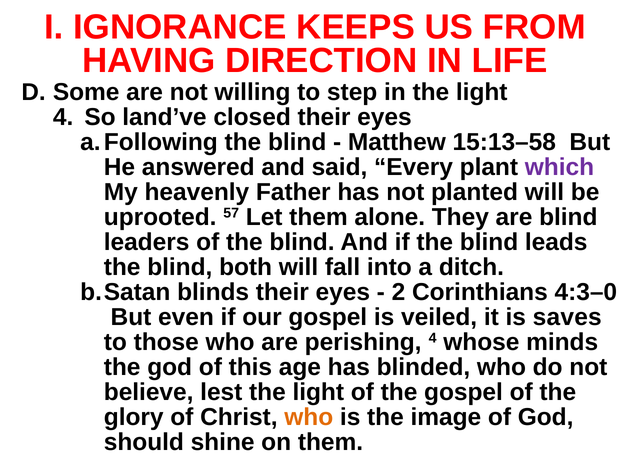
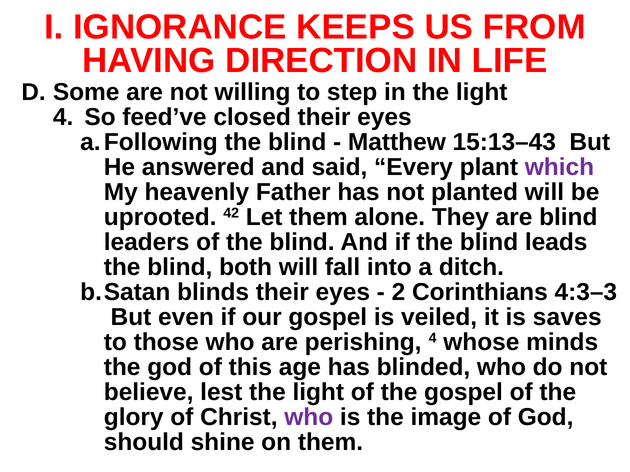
land’ve: land’ve -> feed’ve (164, 117)
15:13–58: 15:13–58 -> 15:13–43 (504, 142)
57: 57 -> 42 (231, 213)
4:3–0: 4:3–0 -> 4:3–3 (586, 292)
who colour: orange -> purple (309, 417)
